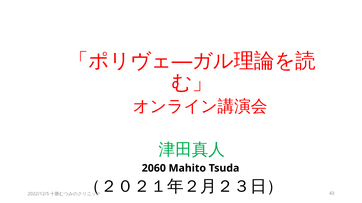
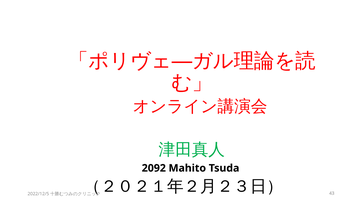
2060: 2060 -> 2092 (154, 169)
